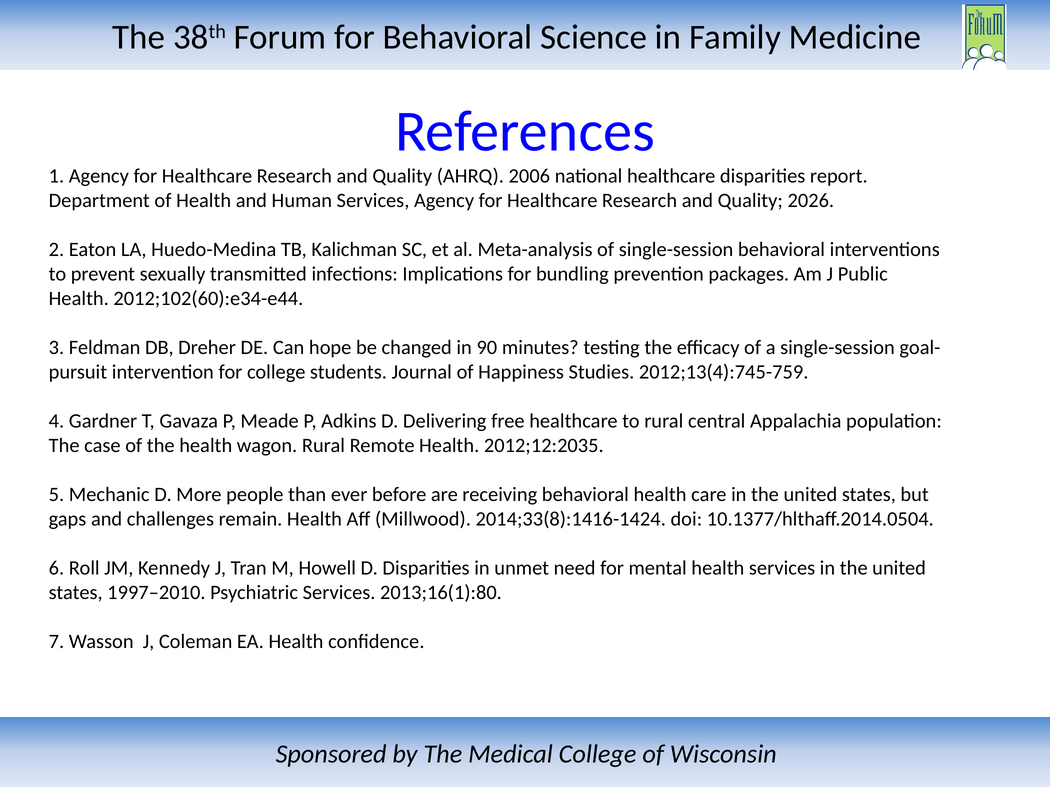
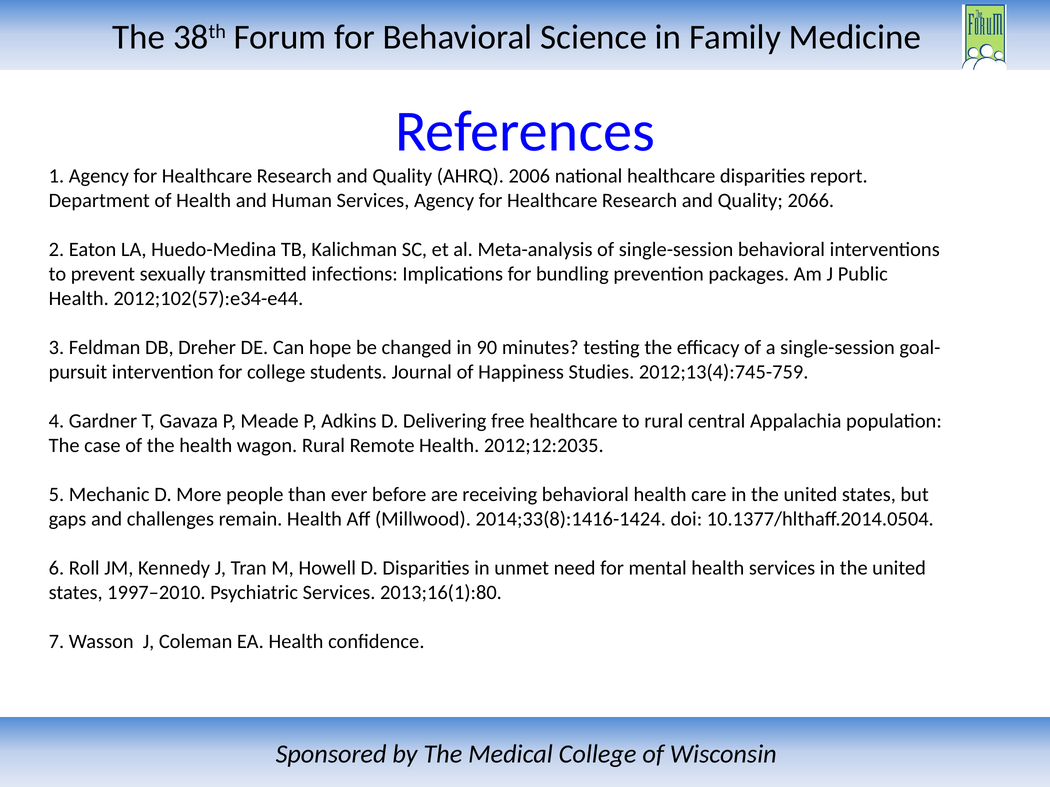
2026: 2026 -> 2066 (811, 201)
2012;102(60):e34-e44: 2012;102(60):e34-e44 -> 2012;102(57):e34-e44 (208, 299)
